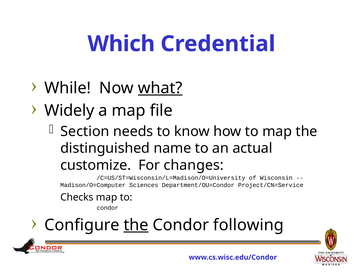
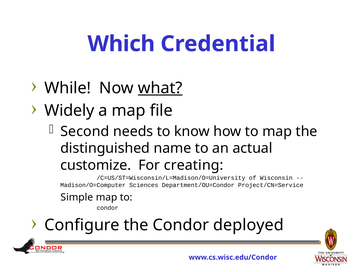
Section: Section -> Second (85, 131)
changes: changes -> creating (194, 165)
Checks: Checks -> Simple (77, 197)
the underline: present -> none (136, 225)
following: following -> deployed (249, 225)
